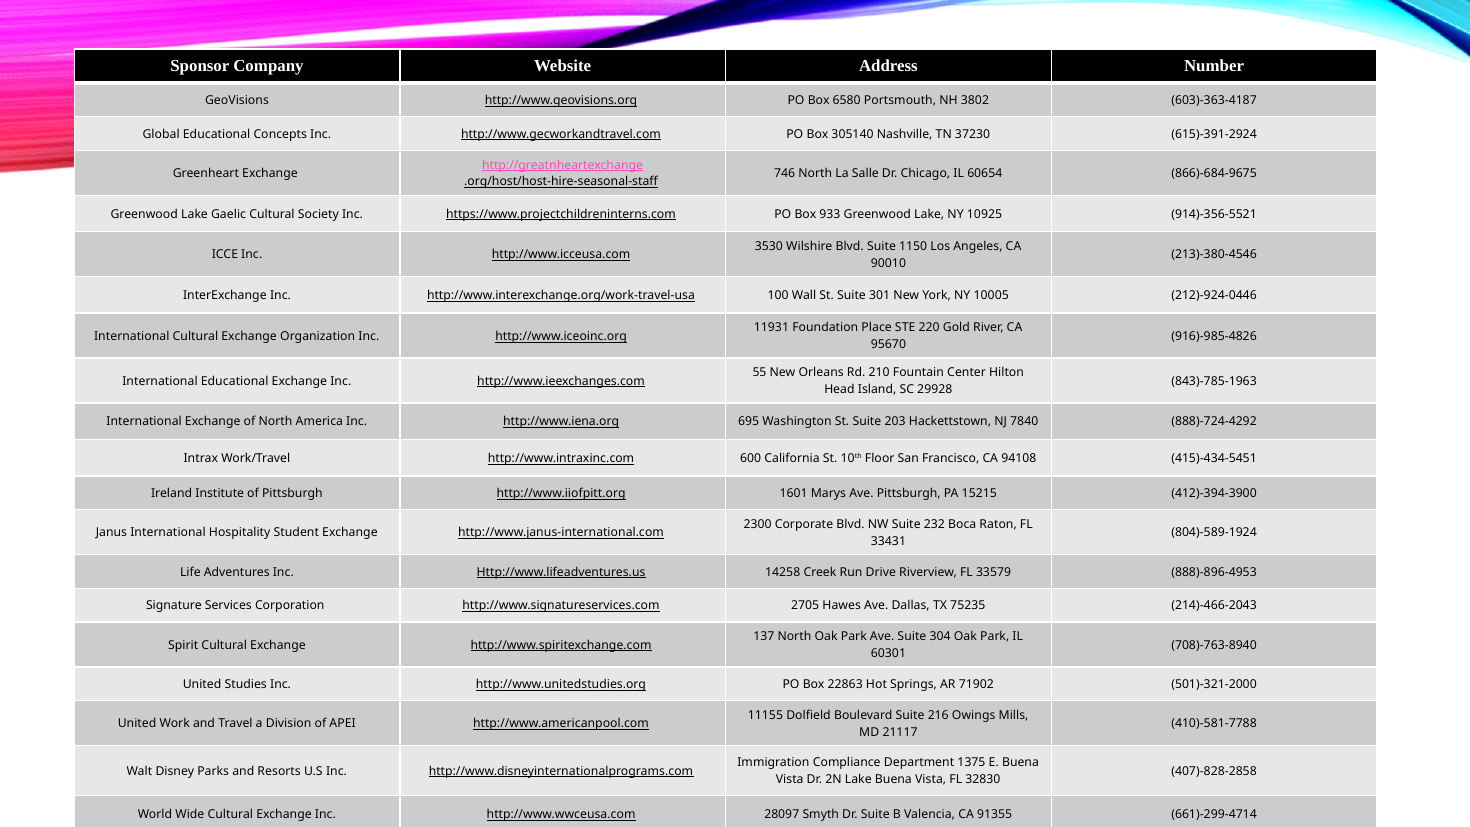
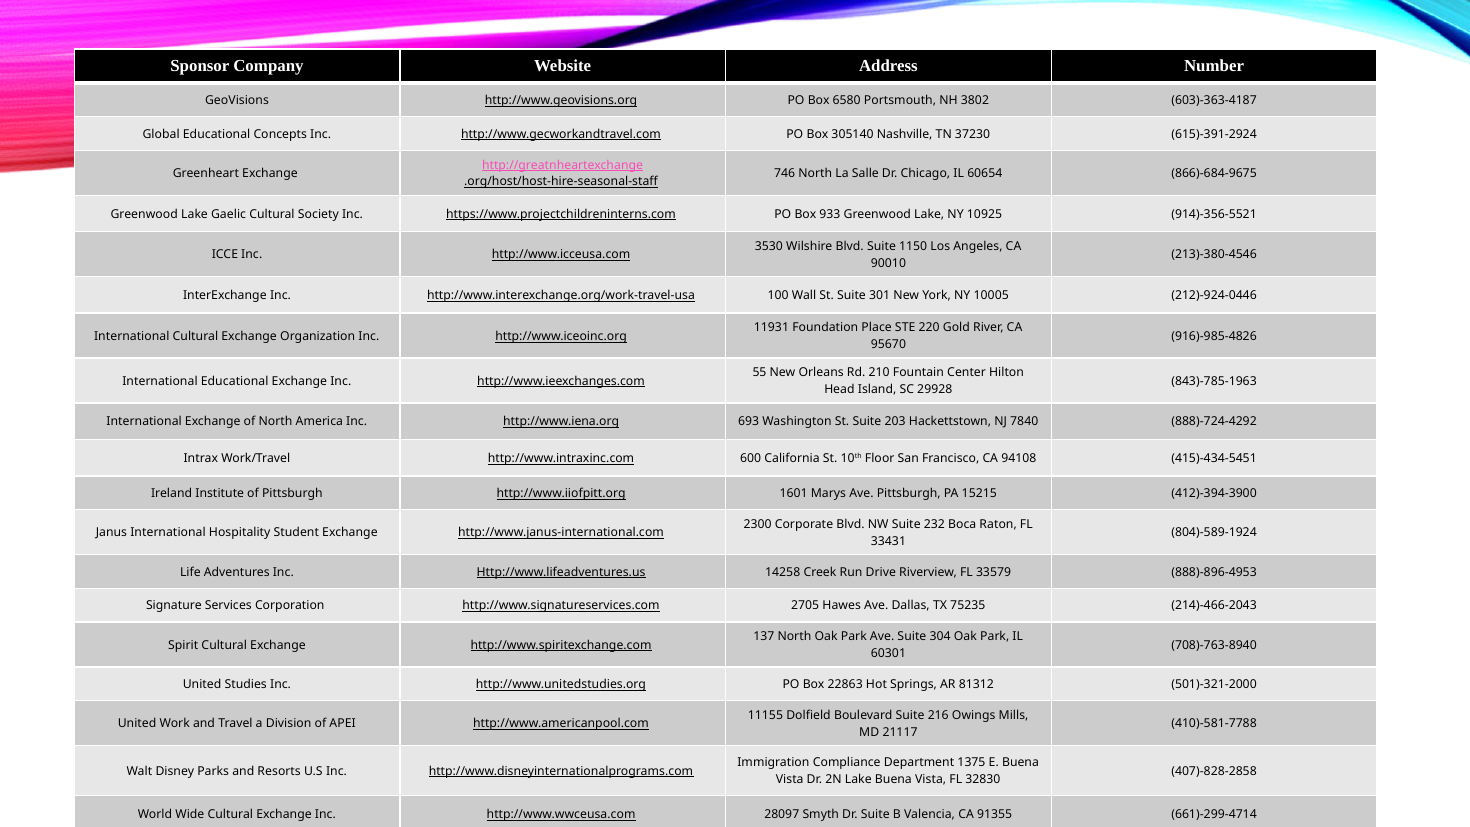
695: 695 -> 693 (749, 422)
71902: 71902 -> 81312 (976, 684)
